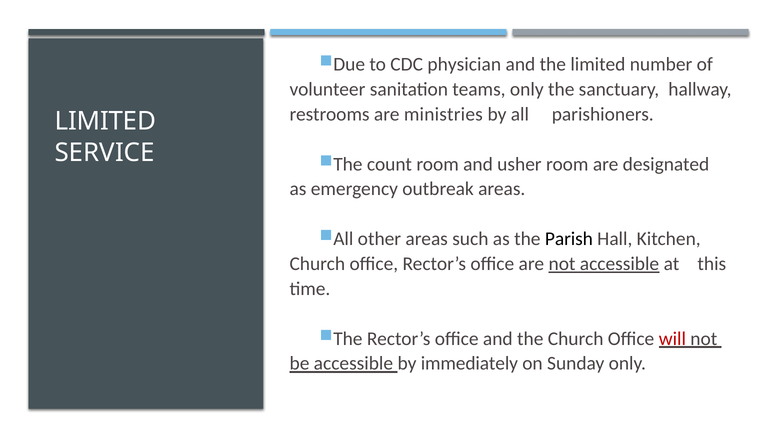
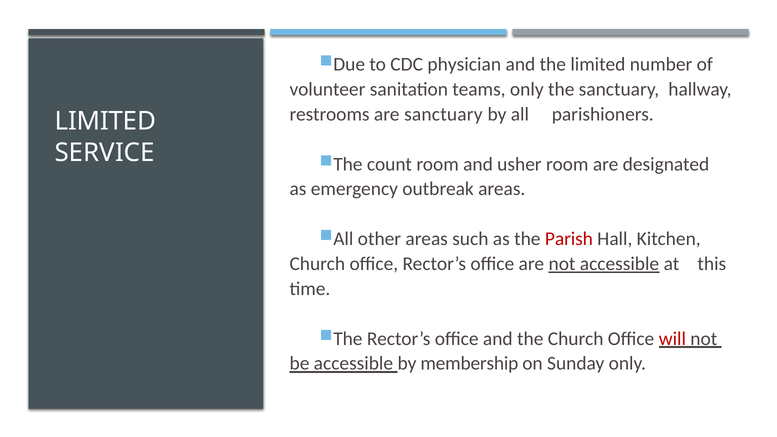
are ministries: ministries -> sanctuary (443, 114)
Parish colour: black -> red (569, 239)
immediately: immediately -> membership (469, 364)
